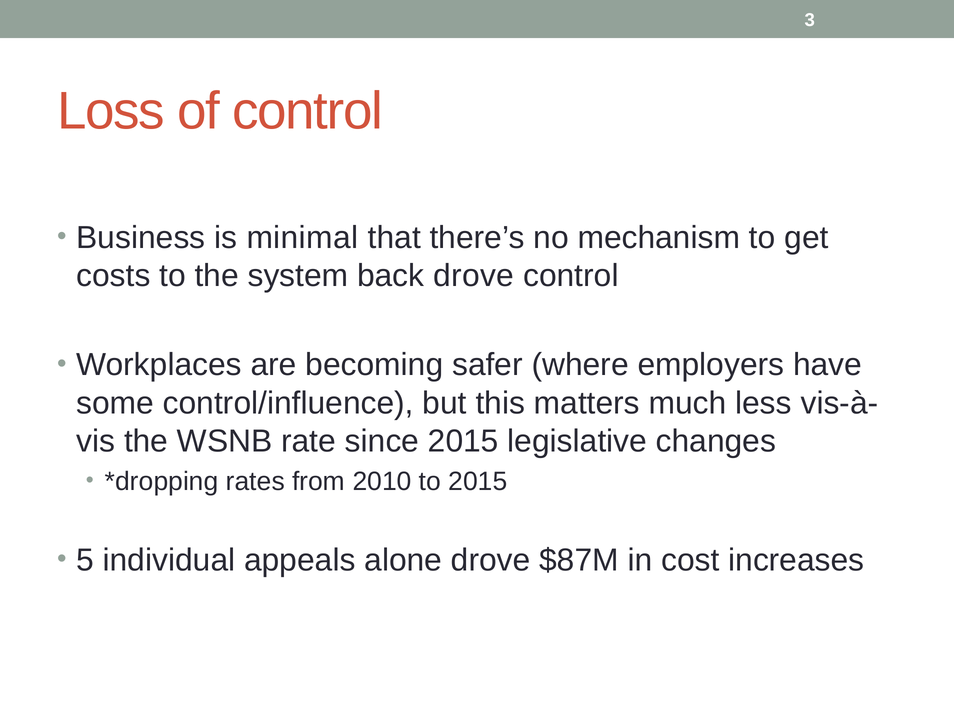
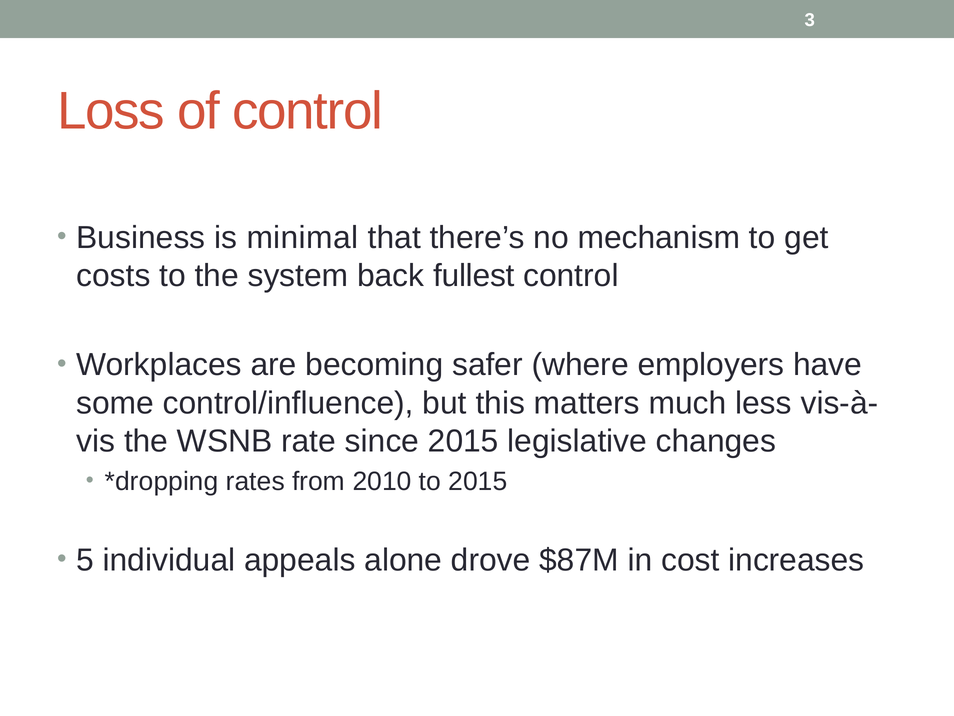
back drove: drove -> fullest (474, 276)
